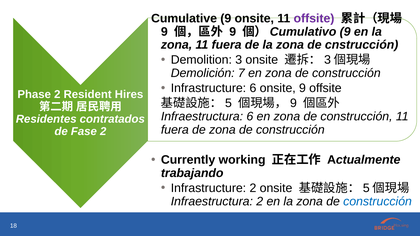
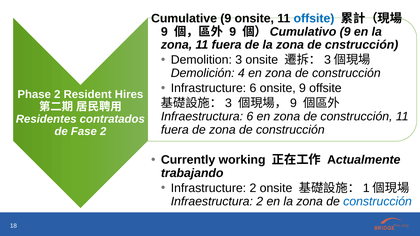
offsite colour: purple -> blue (314, 18)
7: 7 -> 4 (241, 73)
5: 5 -> 3 (228, 103)
5: 5 -> 1 (366, 188)
